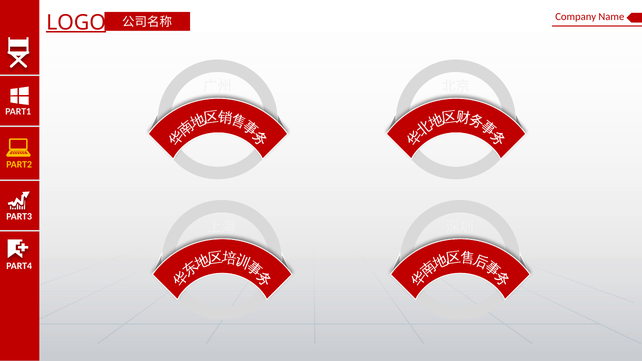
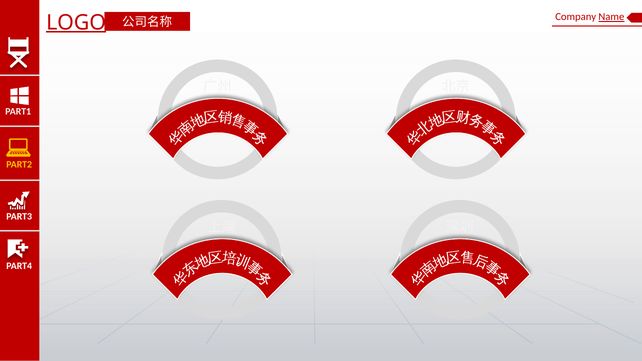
Name underline: none -> present (611, 17)
